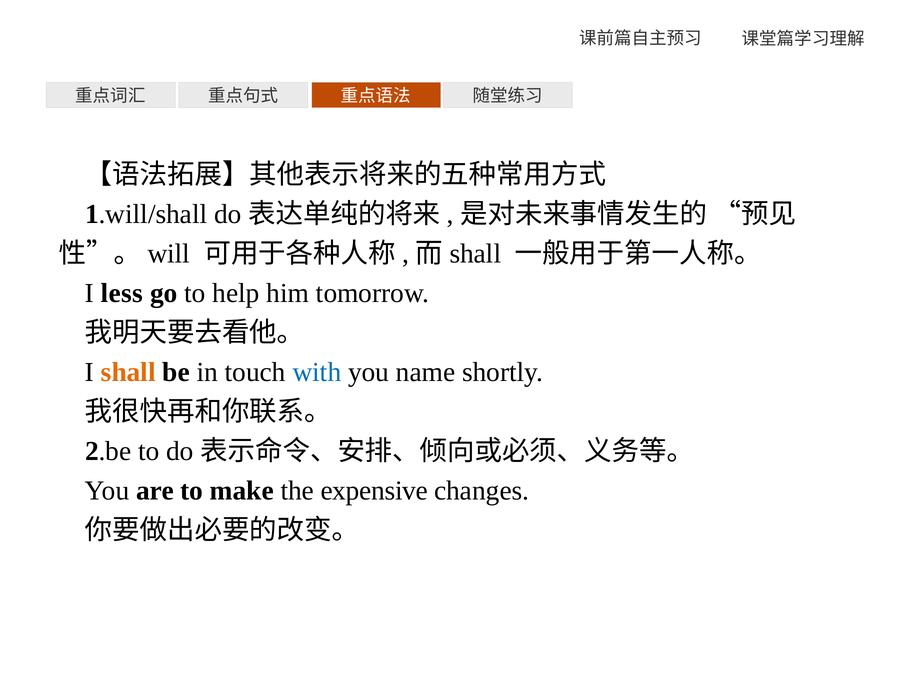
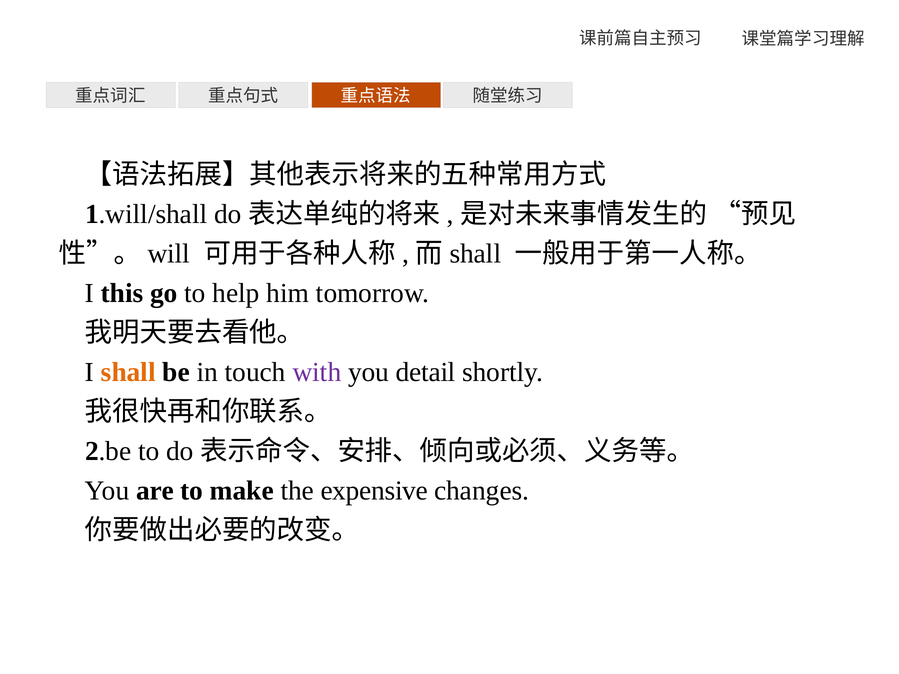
less: less -> this (122, 293)
with colour: blue -> purple (317, 372)
name: name -> detail (426, 372)
